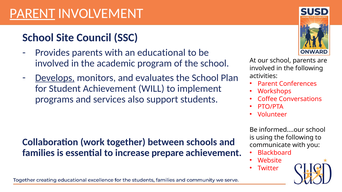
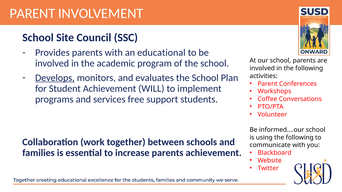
PARENT underline: present -> none (32, 13)
also: also -> free (136, 99)
increase prepare: prepare -> parents (168, 153)
